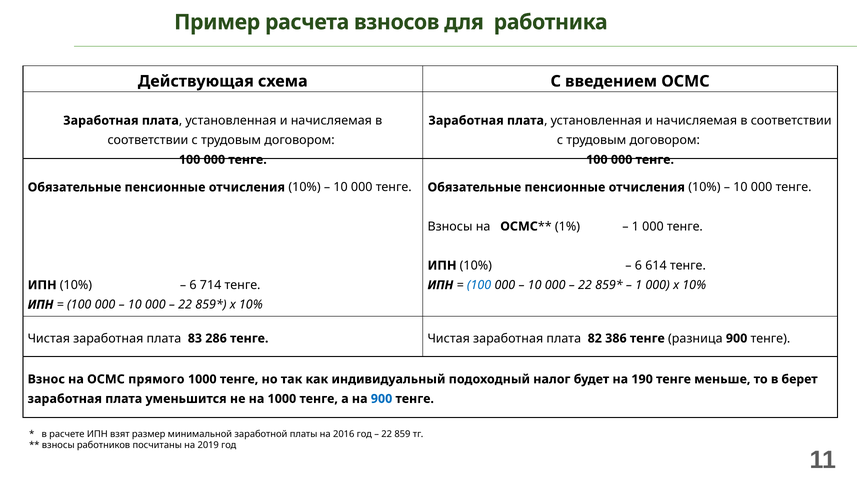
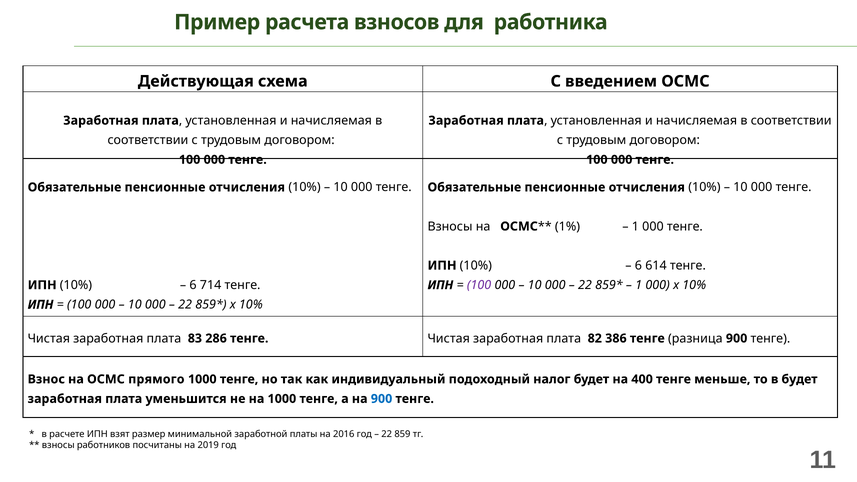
100 colour: blue -> purple (479, 285)
190: 190 -> 400 (642, 379)
в берет: берет -> будет (799, 379)
